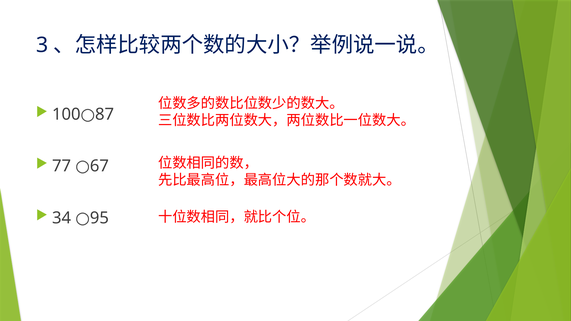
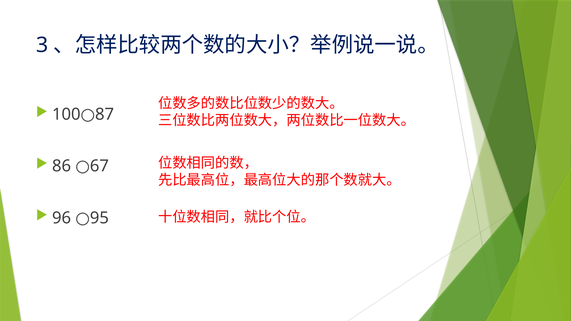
77: 77 -> 86 (62, 166)
34: 34 -> 96 (62, 218)
